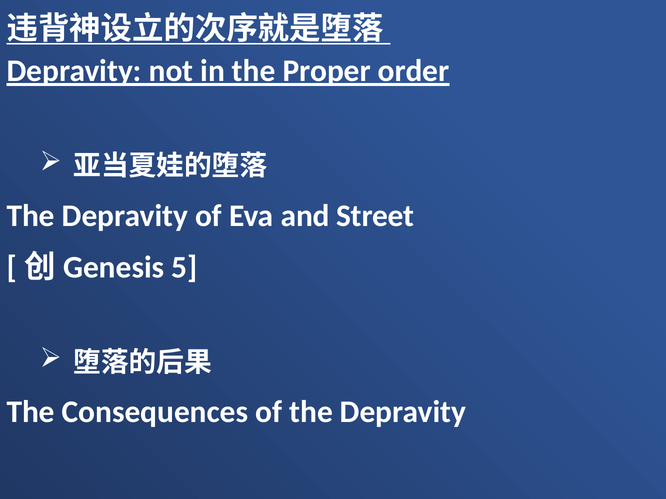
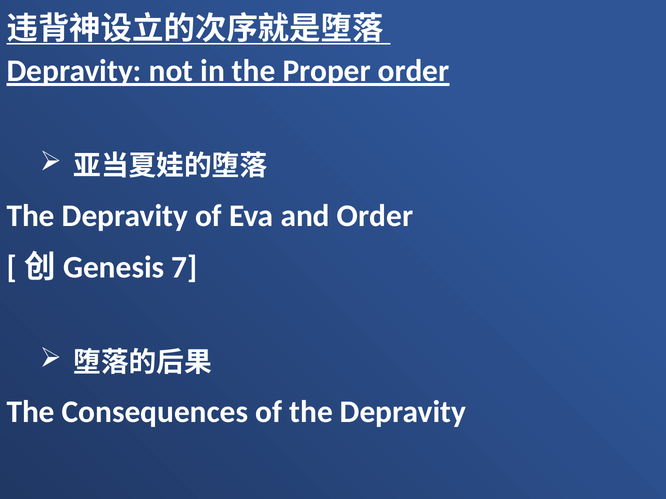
and Street: Street -> Order (375, 216)
5: 5 -> 7 (184, 268)
